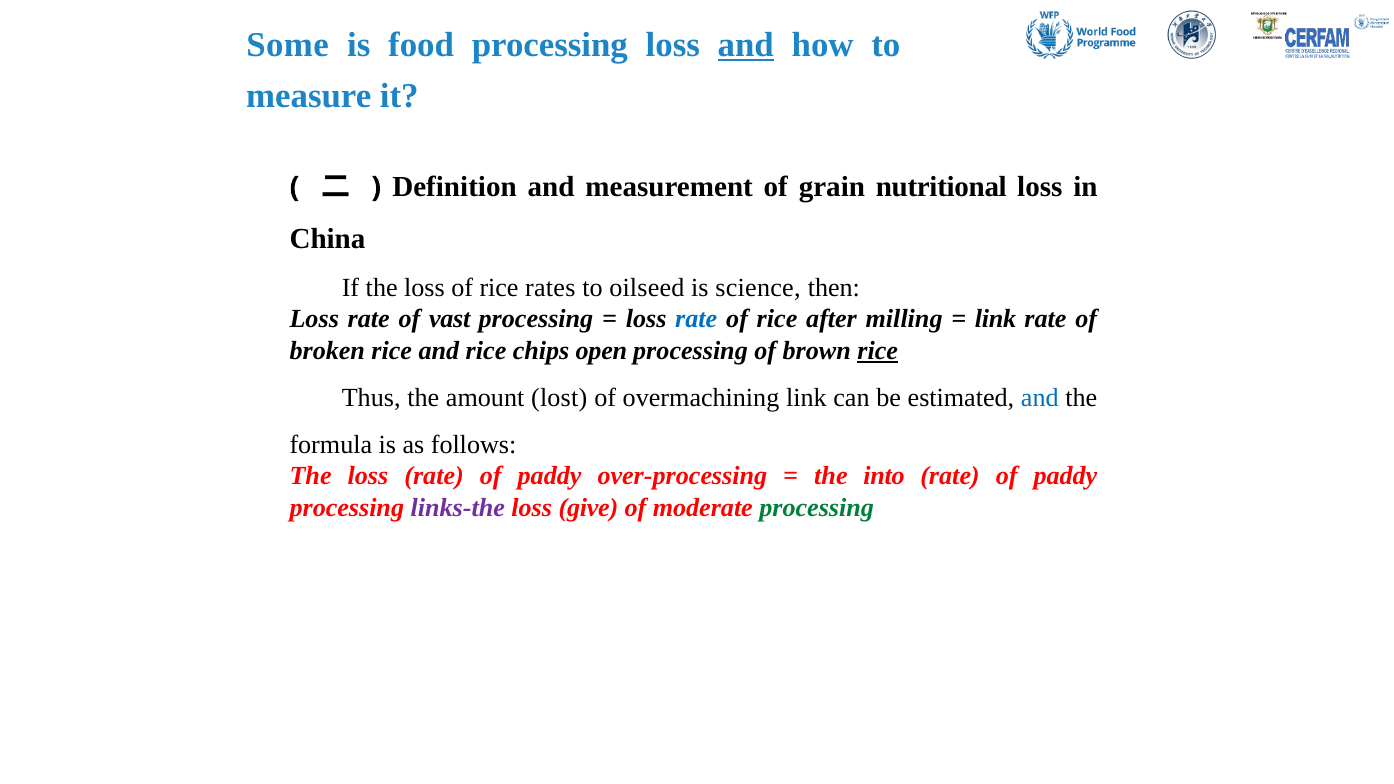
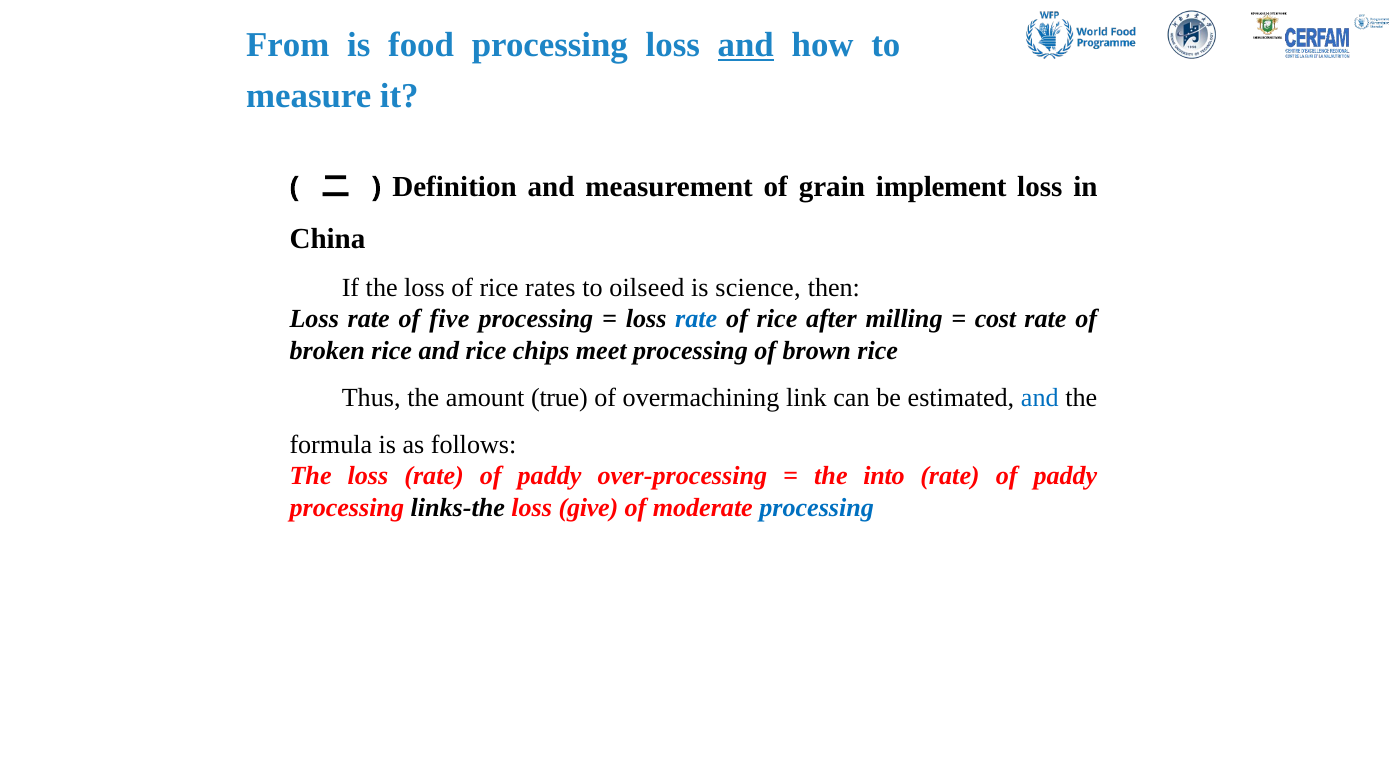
Some: Some -> From (288, 45)
nutritional: nutritional -> implement (941, 187)
vast: vast -> five (449, 319)
link: link -> cost (995, 319)
open: open -> meet (601, 351)
rice underline: present -> none (878, 351)
lost: lost -> true (559, 398)
links-the colour: purple -> black (458, 507)
processing colour: green -> blue (817, 507)
